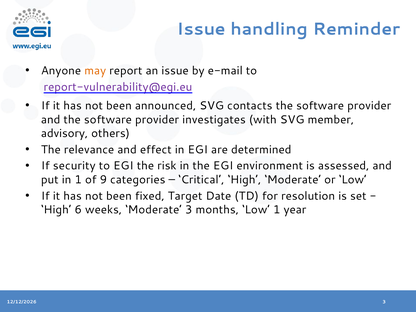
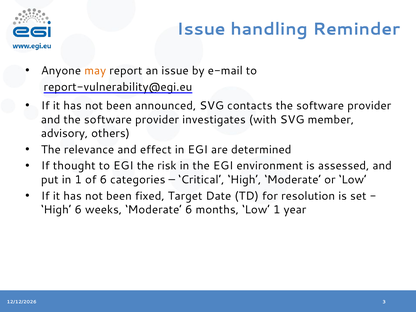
report-vulnerability@egi.eu colour: purple -> black (118, 87)
security: security -> thought (74, 166)
of 9: 9 -> 6 (103, 180)
Moderate 3: 3 -> 6 (189, 210)
